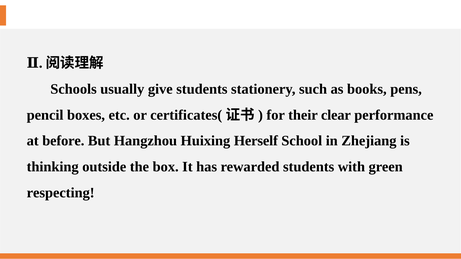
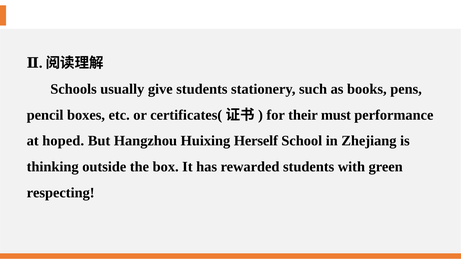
clear: clear -> must (336, 115)
before: before -> hoped (63, 141)
